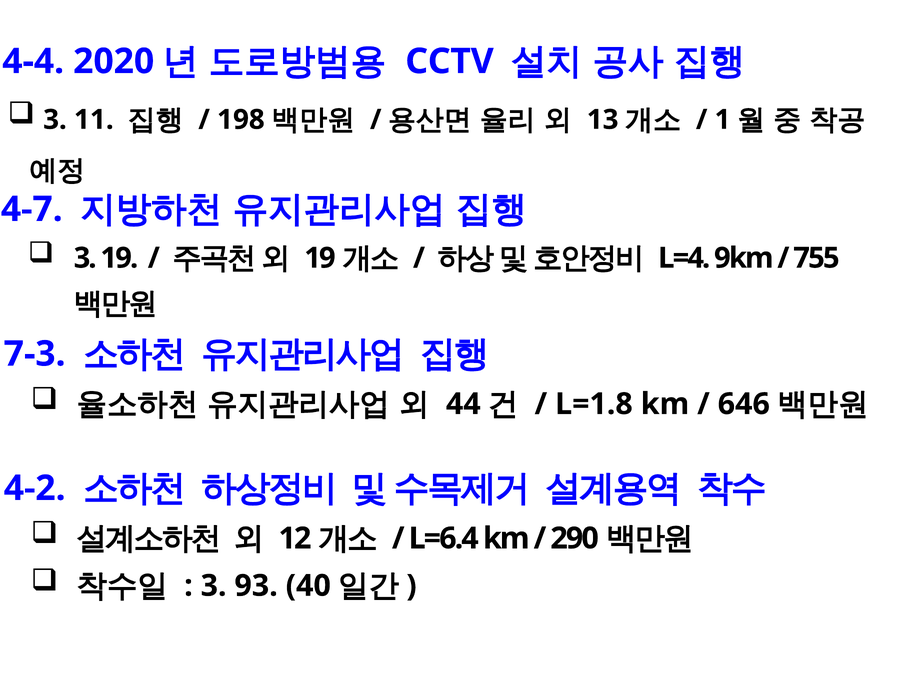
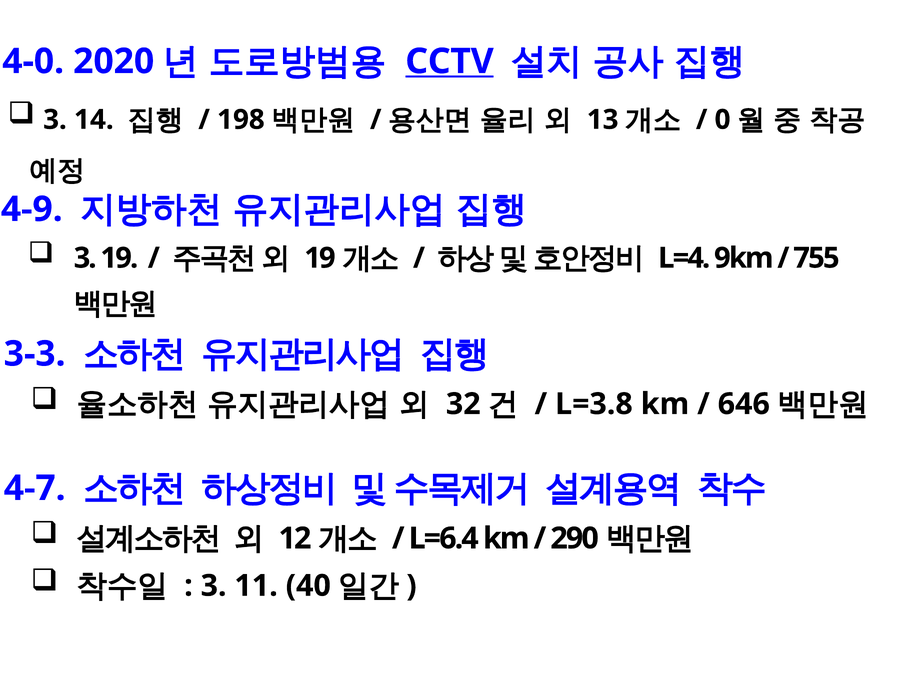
4-4: 4-4 -> 4-0 (33, 61)
CCTV underline: none -> present (450, 61)
11: 11 -> 14 (94, 120)
1: 1 -> 0 (723, 120)
4-7: 4-7 -> 4-9 (32, 209)
7-3: 7-3 -> 3-3 (35, 354)
44: 44 -> 32 (463, 404)
L=1.8: L=1.8 -> L=3.8 (594, 404)
4-2: 4-2 -> 4-7 (35, 489)
93: 93 -> 11 (256, 586)
